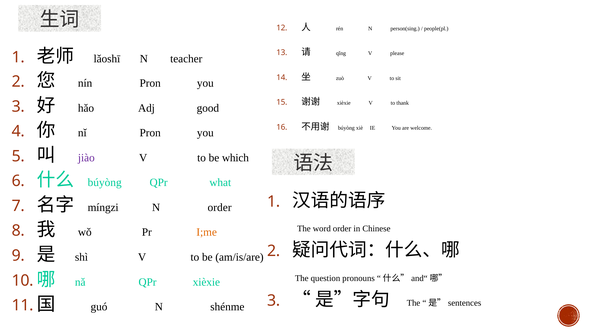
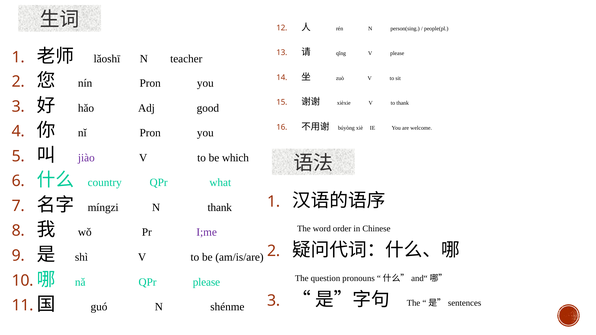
búyòng: búyòng -> country (105, 183)
N order: order -> thank (220, 208)
I;me colour: orange -> purple (207, 232)
QPr xièxie: xièxie -> please (206, 282)
